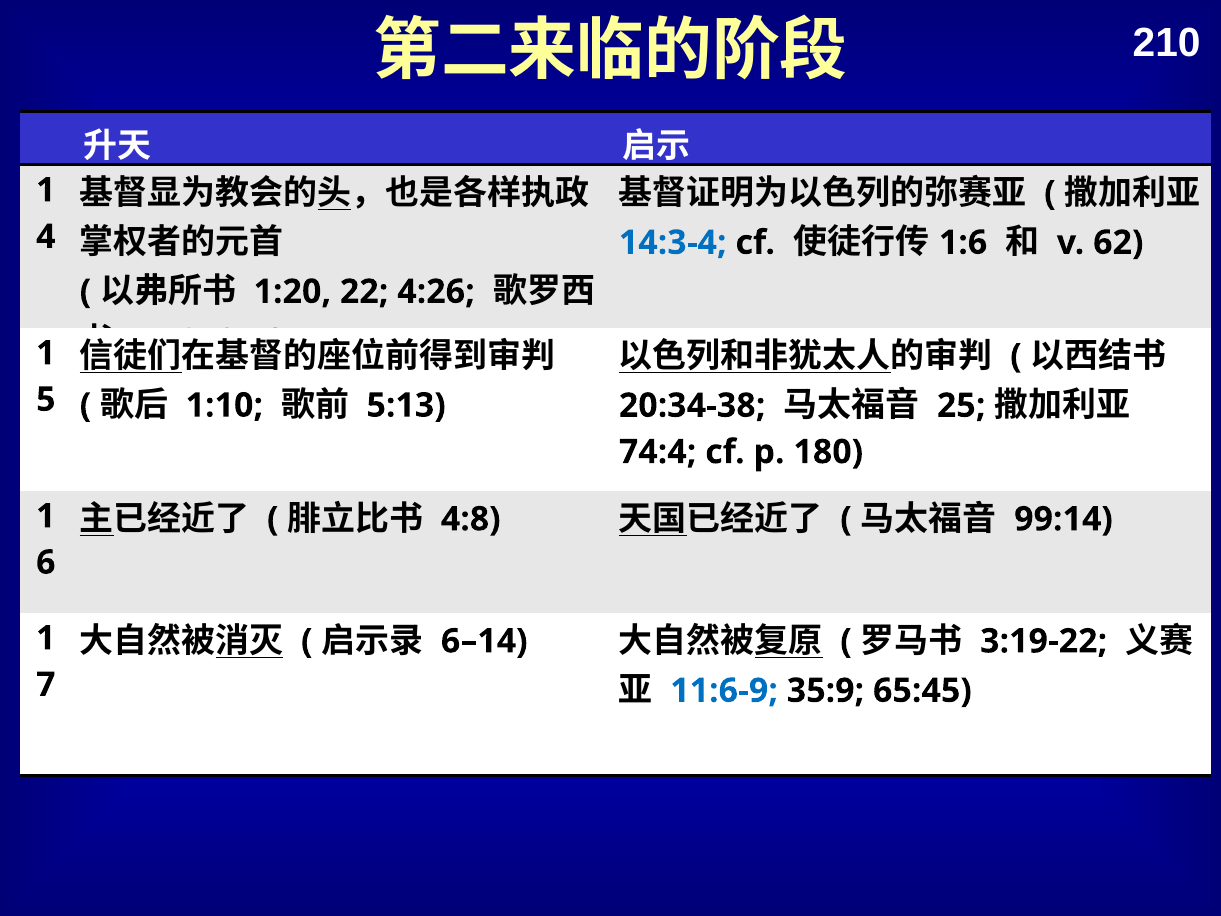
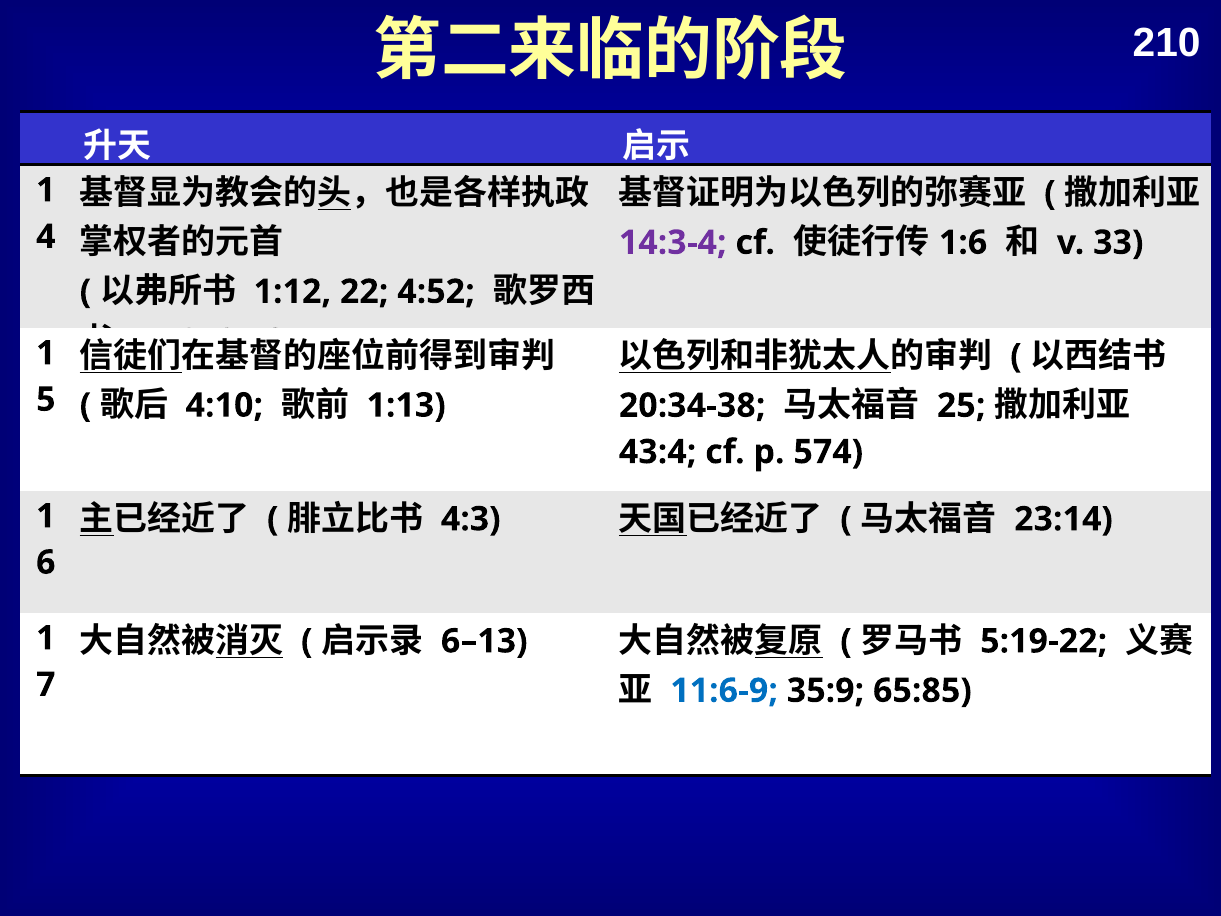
14:3-4 colour: blue -> purple (673, 243)
62: 62 -> 33 (1118, 243)
1:20: 1:20 -> 1:12 (292, 292)
4:26: 4:26 -> 4:52 (436, 292)
1:10: 1:10 -> 4:10 (224, 405)
5:13: 5:13 -> 1:13 (406, 405)
74:4: 74:4 -> 43:4 (658, 452)
180: 180 -> 574 (828, 452)
4:8: 4:8 -> 4:3 (471, 519)
99:14: 99:14 -> 23:14 (1064, 519)
6–14: 6–14 -> 6–13 (484, 641)
3:19-22: 3:19-22 -> 5:19-22 (1044, 641)
65:45: 65:45 -> 65:85 (922, 690)
